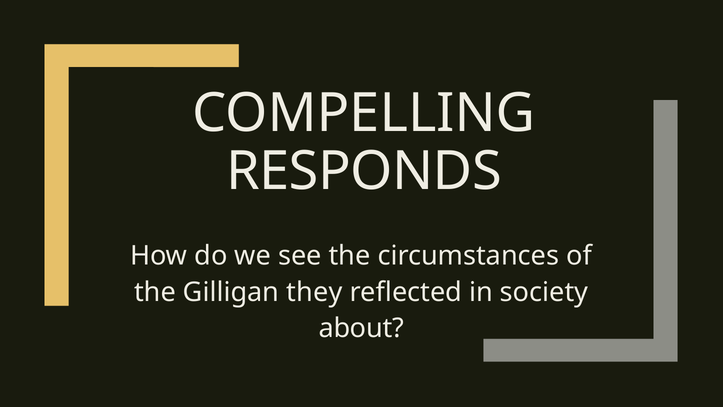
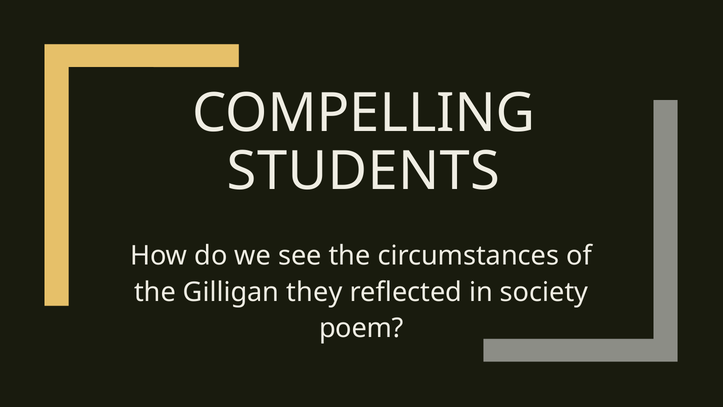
RESPONDS: RESPONDS -> STUDENTS (364, 171)
about: about -> poem (361, 328)
